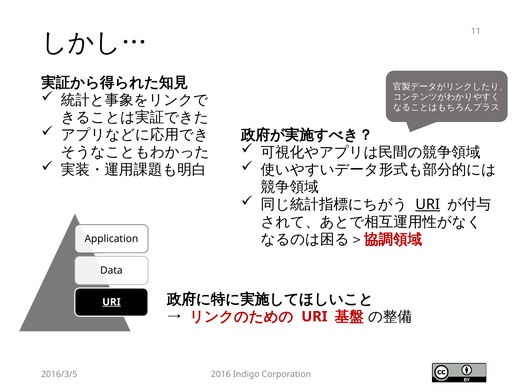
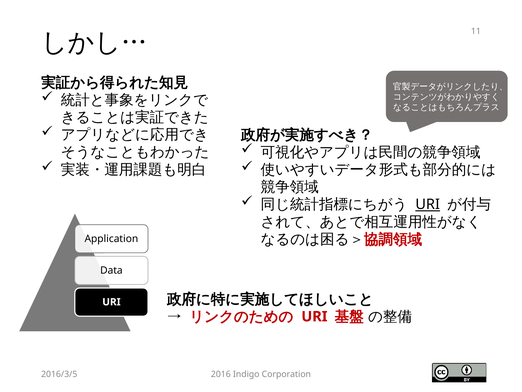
URI underline: present -> none (111, 302)
